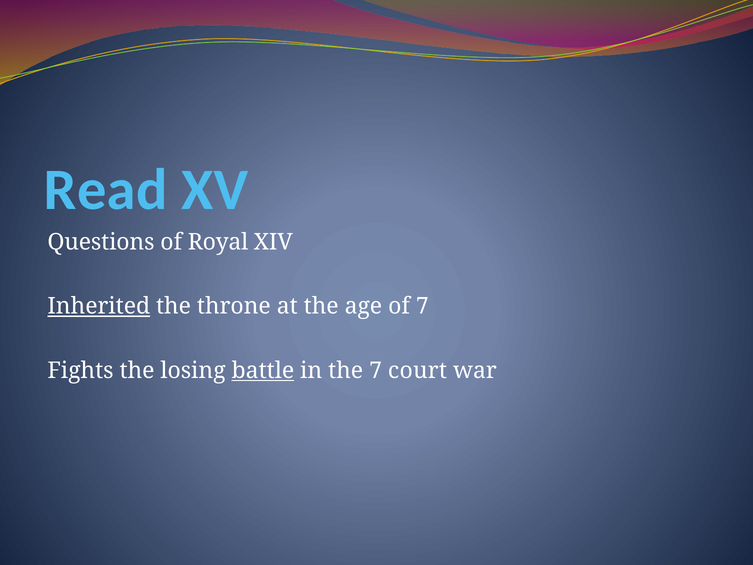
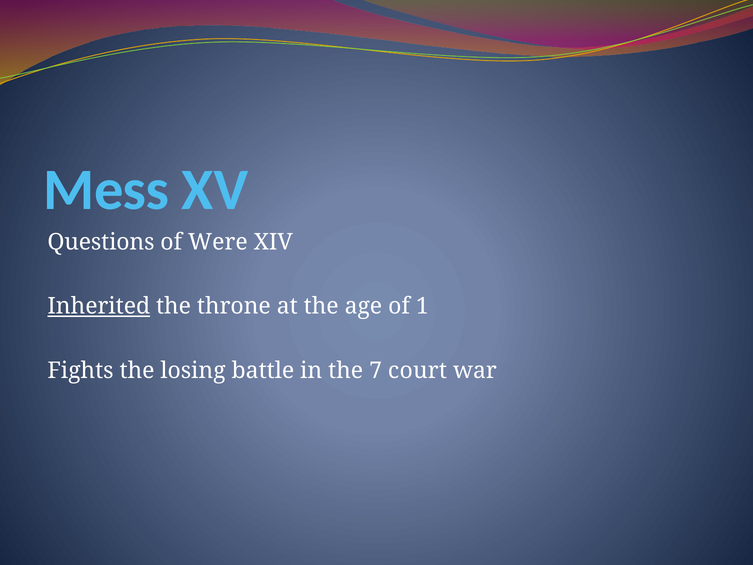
Read: Read -> Mess (106, 190)
Royal: Royal -> Were (218, 242)
of 7: 7 -> 1 (422, 306)
battle underline: present -> none (263, 370)
